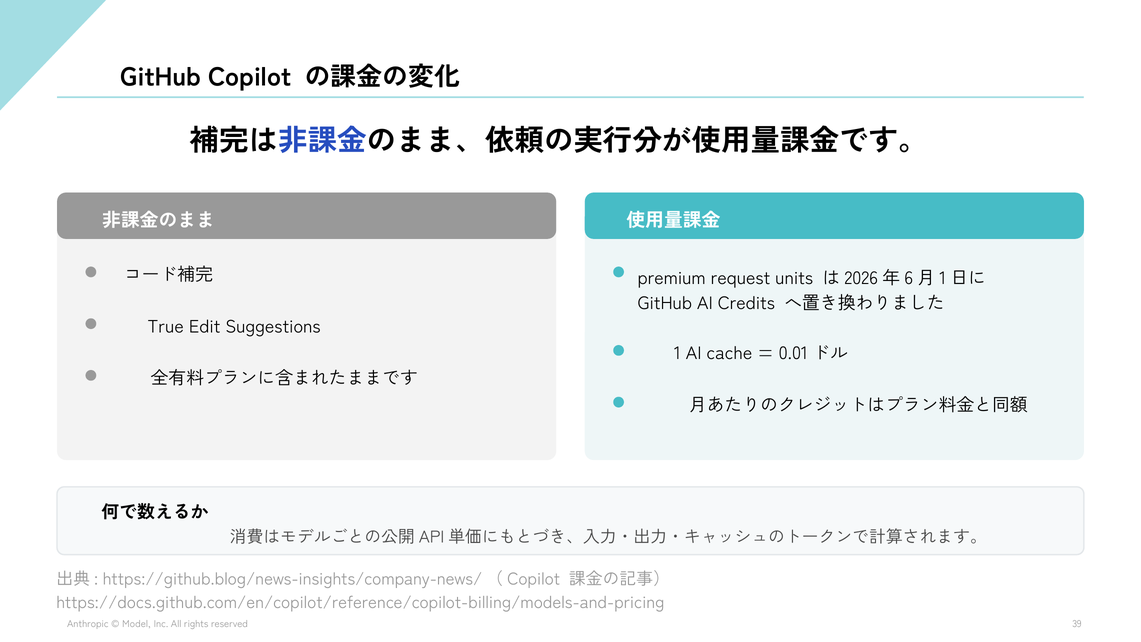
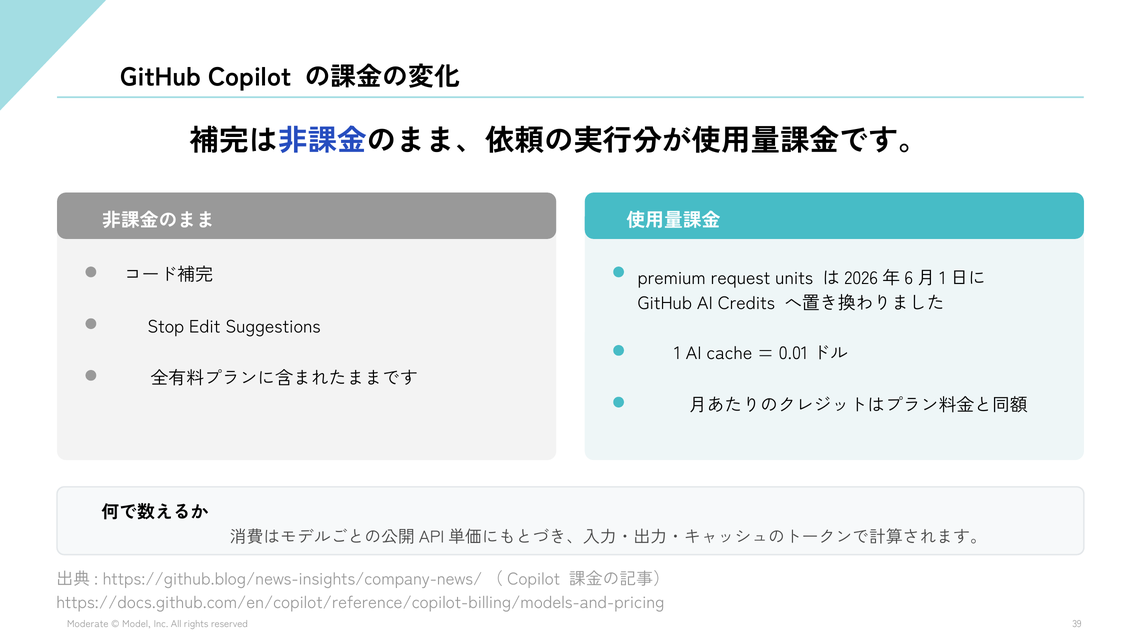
True: True -> Stop (166, 327)
Anthropic: Anthropic -> Moderate (88, 624)
